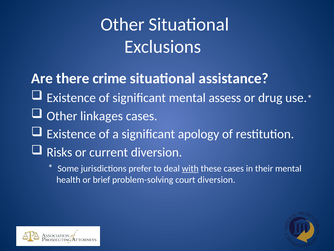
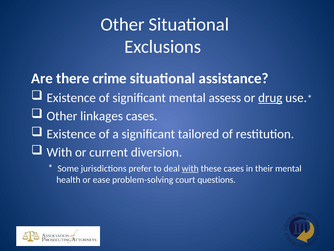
drug underline: none -> present (270, 98)
apology: apology -> tailored (199, 134)
Risks: Risks -> With (59, 152)
brief: brief -> ease (101, 179)
court diversion: diversion -> questions (217, 179)
